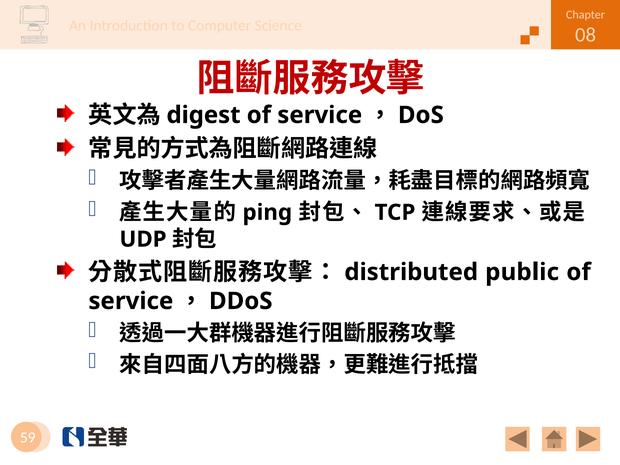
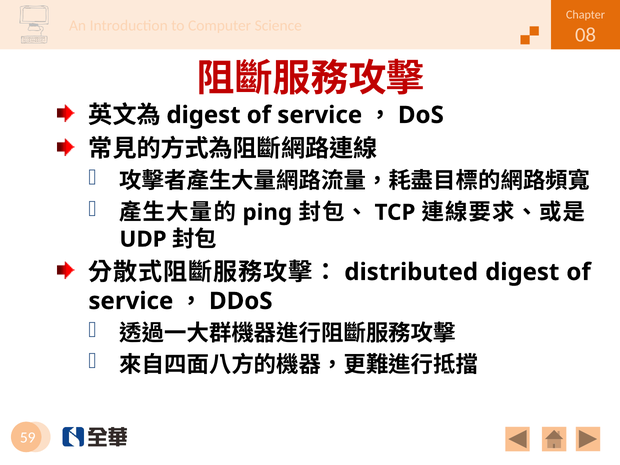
public: public -> digest (522, 272)
